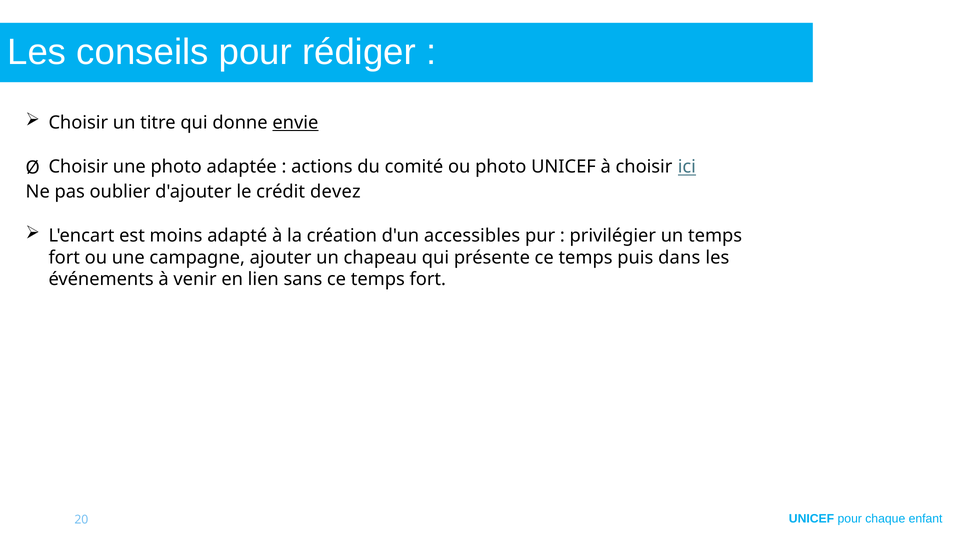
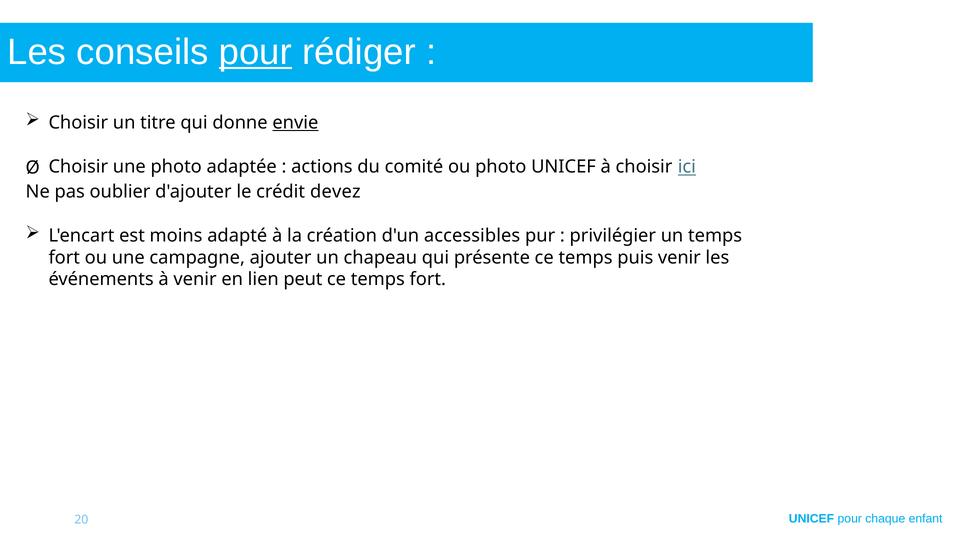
pour underline: none -> present (255, 52)
puis dans: dans -> venir (679, 257)
sans: sans -> peut (303, 279)
